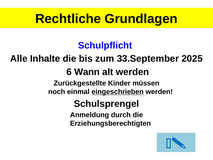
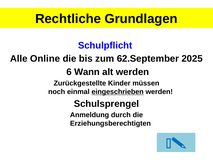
Inhalte: Inhalte -> Online (45, 59)
33.September: 33.September -> 62.September (148, 59)
